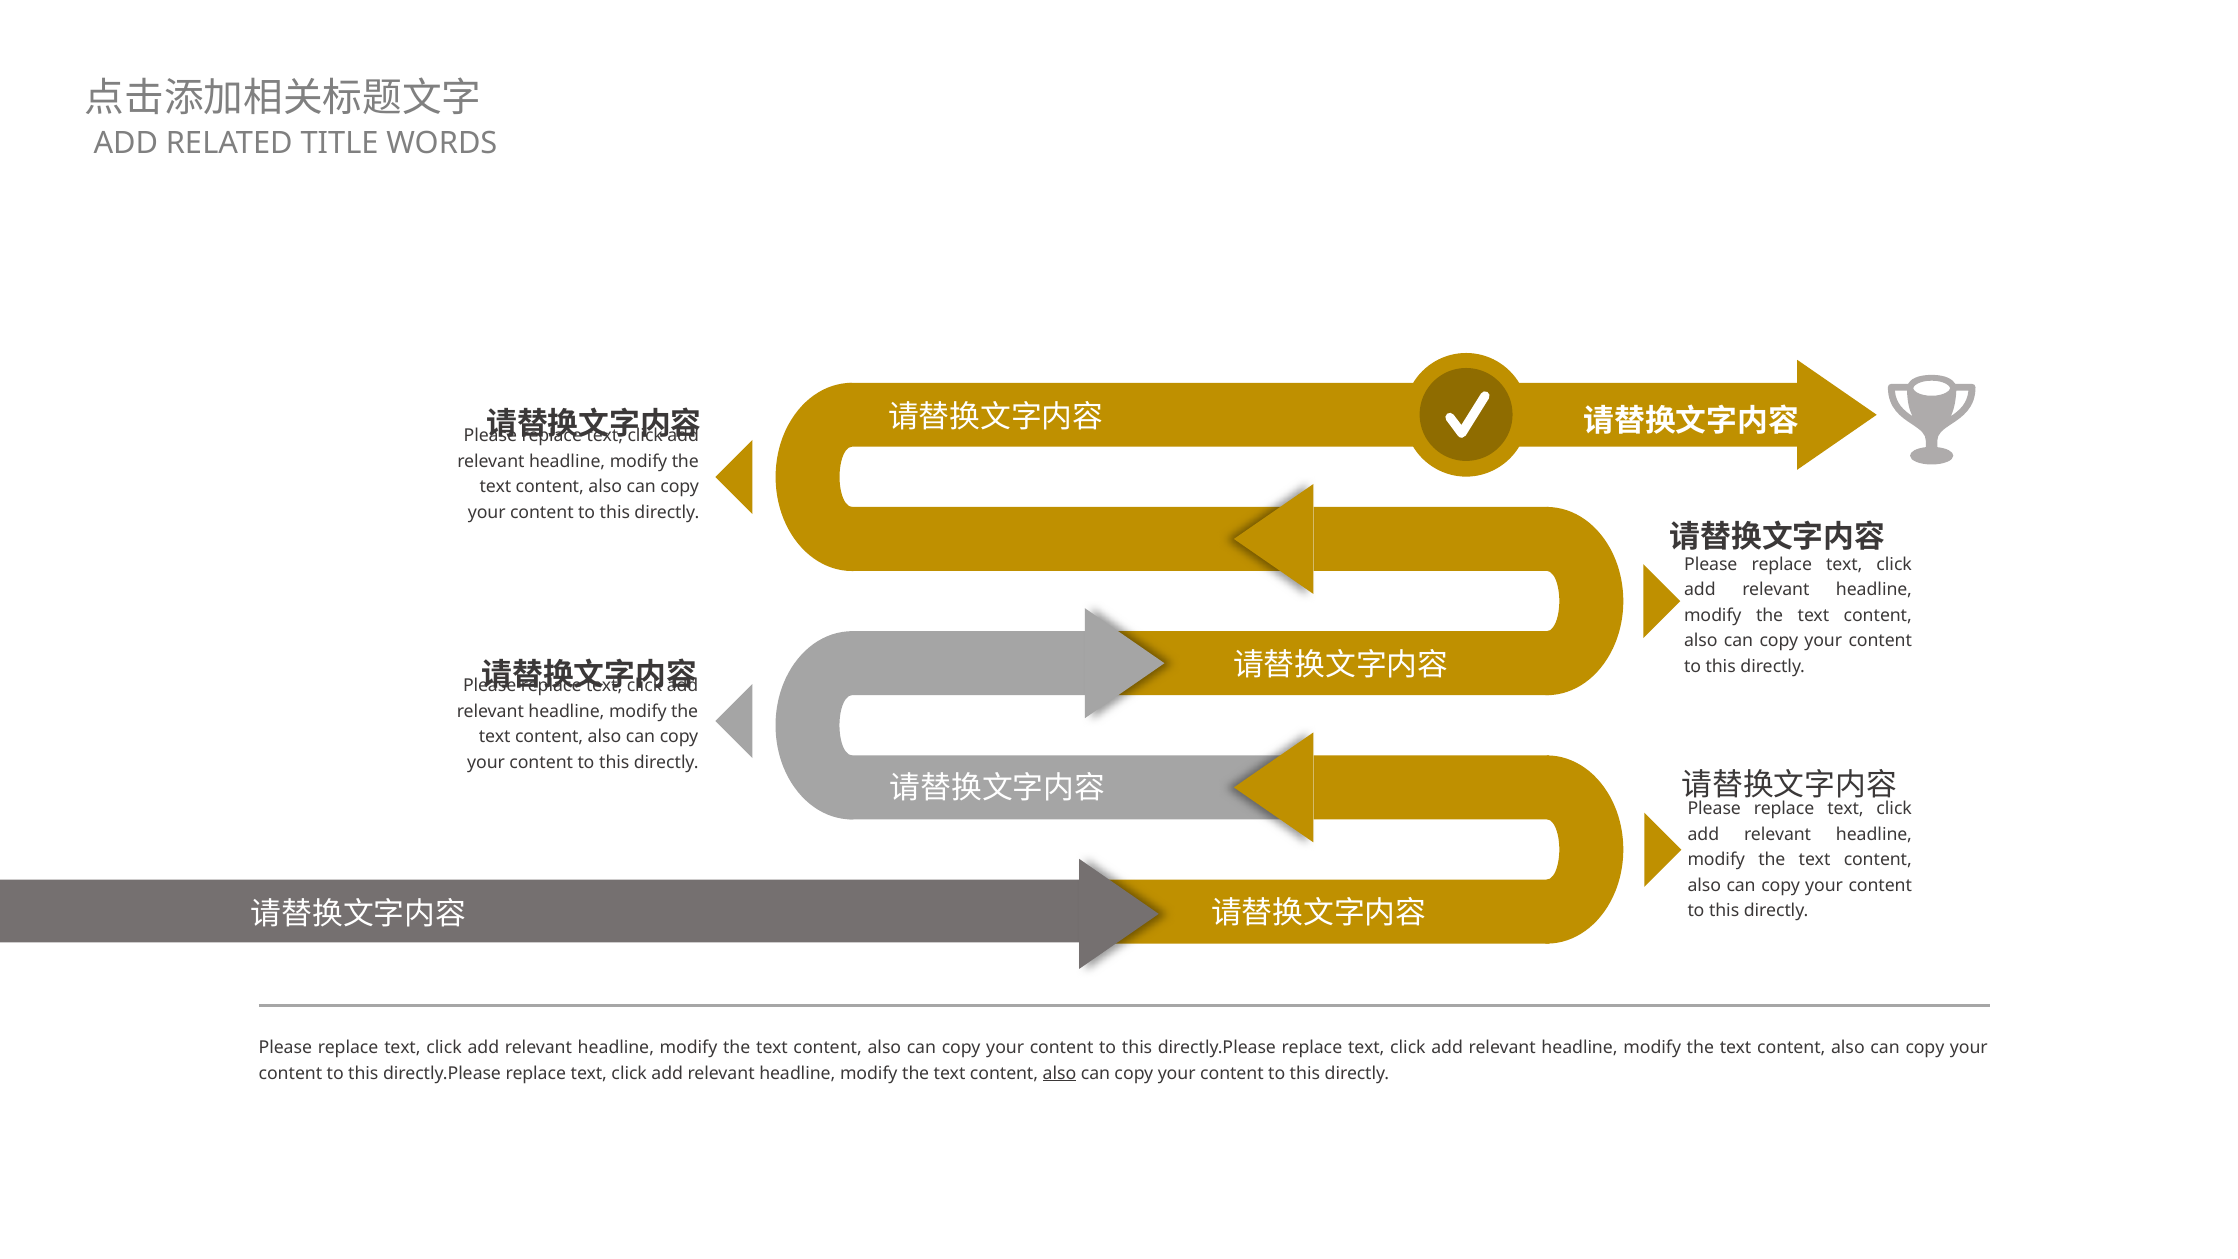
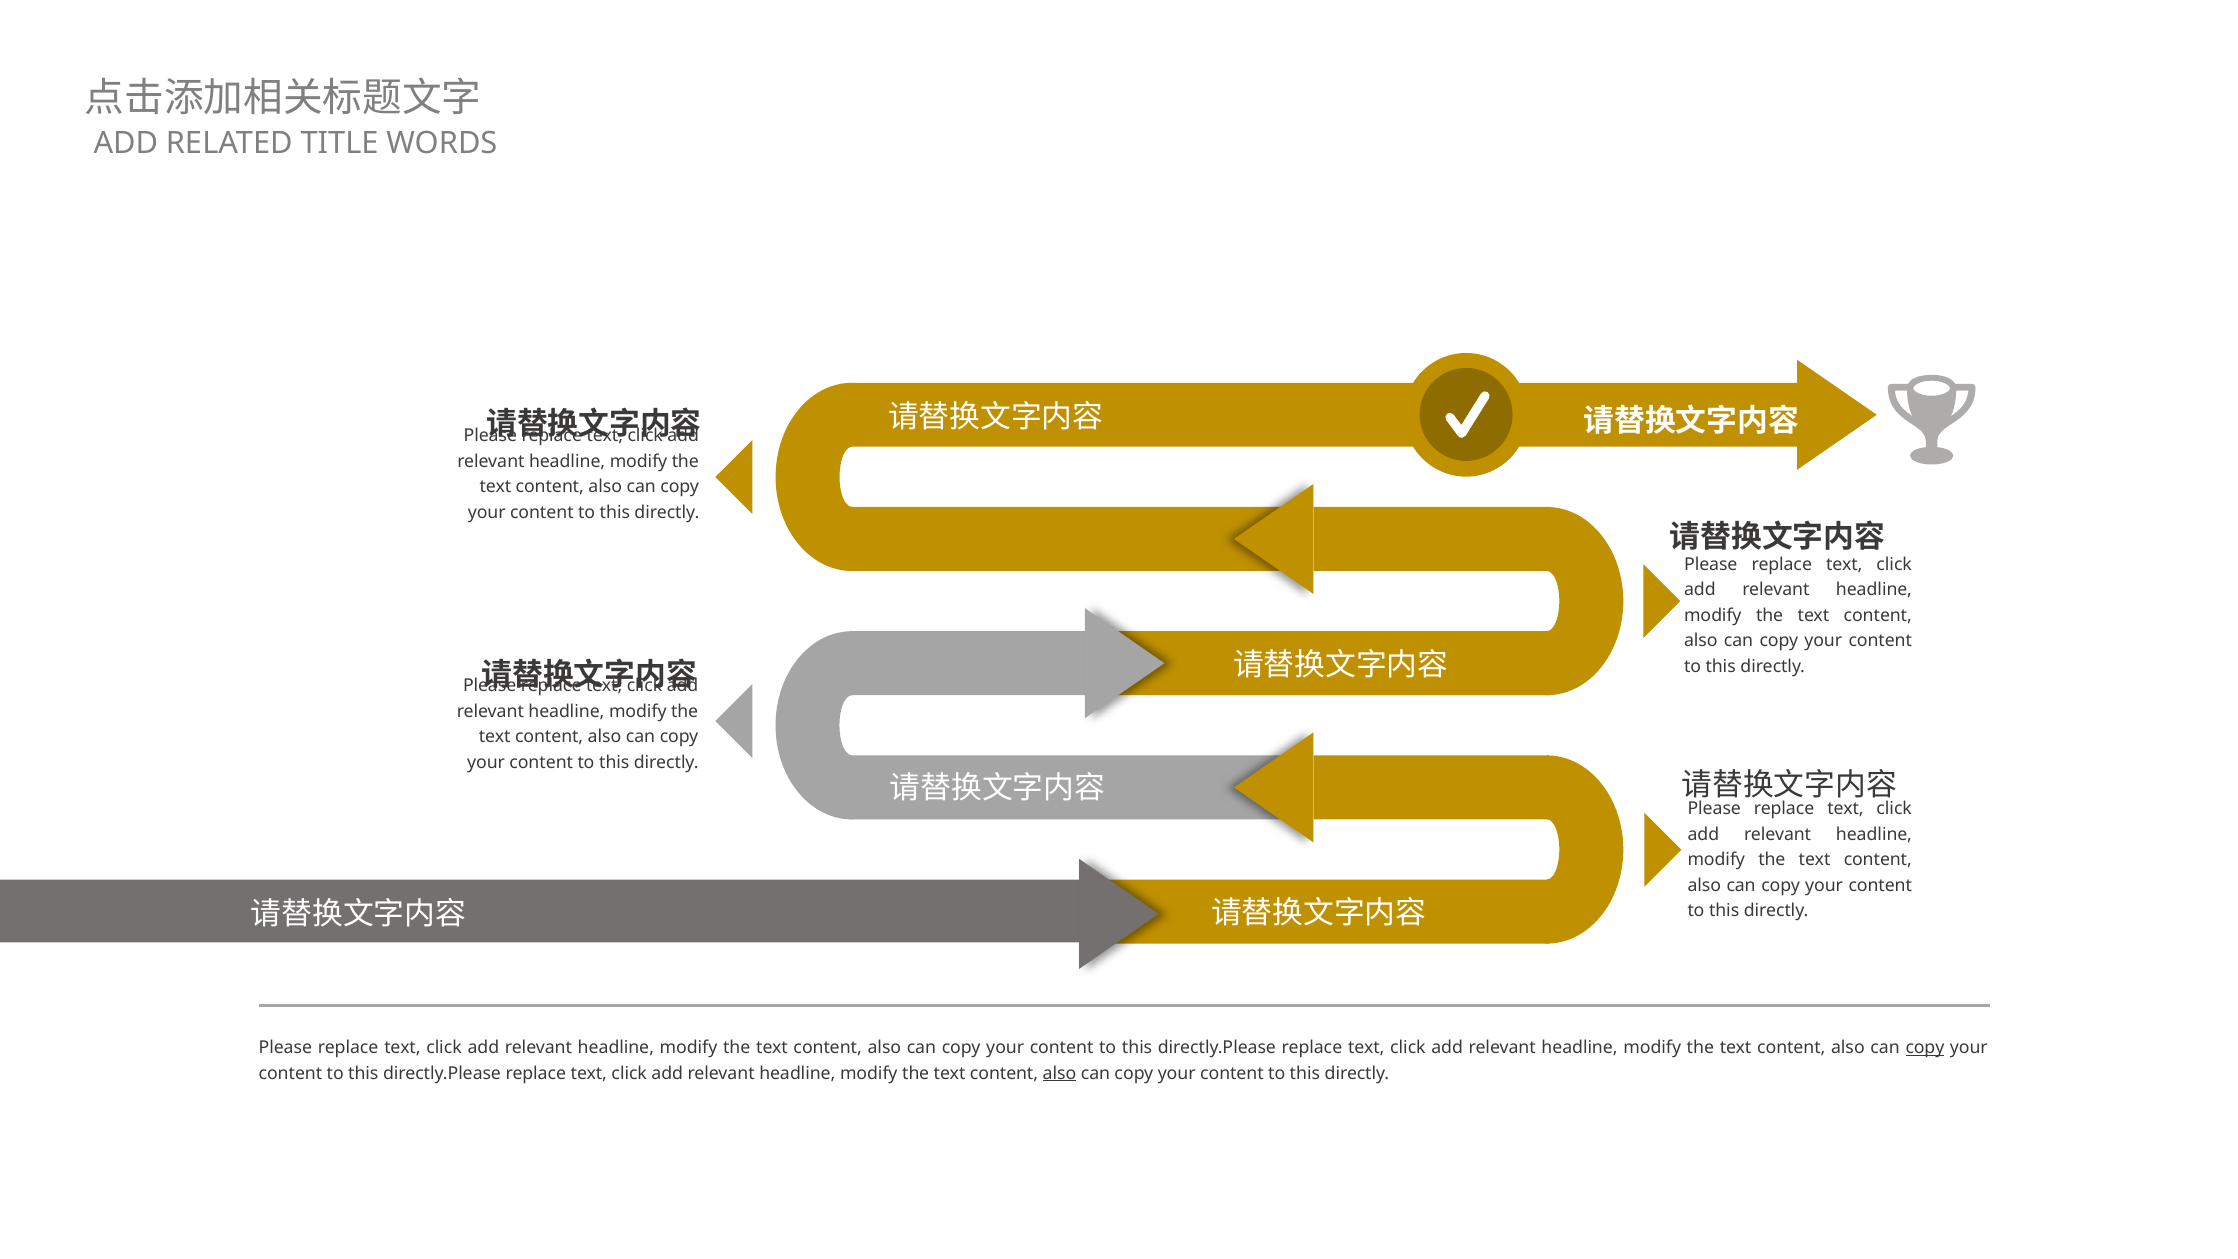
copy underline: none -> present (1925, 1048)
